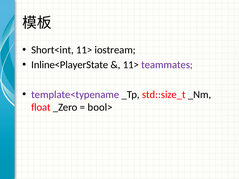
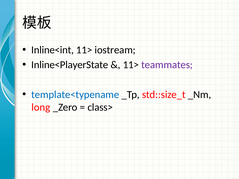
Short<int: Short<int -> Inline<int (53, 50)
template<typename colour: purple -> blue (75, 95)
float: float -> long (41, 107)
bool>: bool> -> class> (100, 107)
